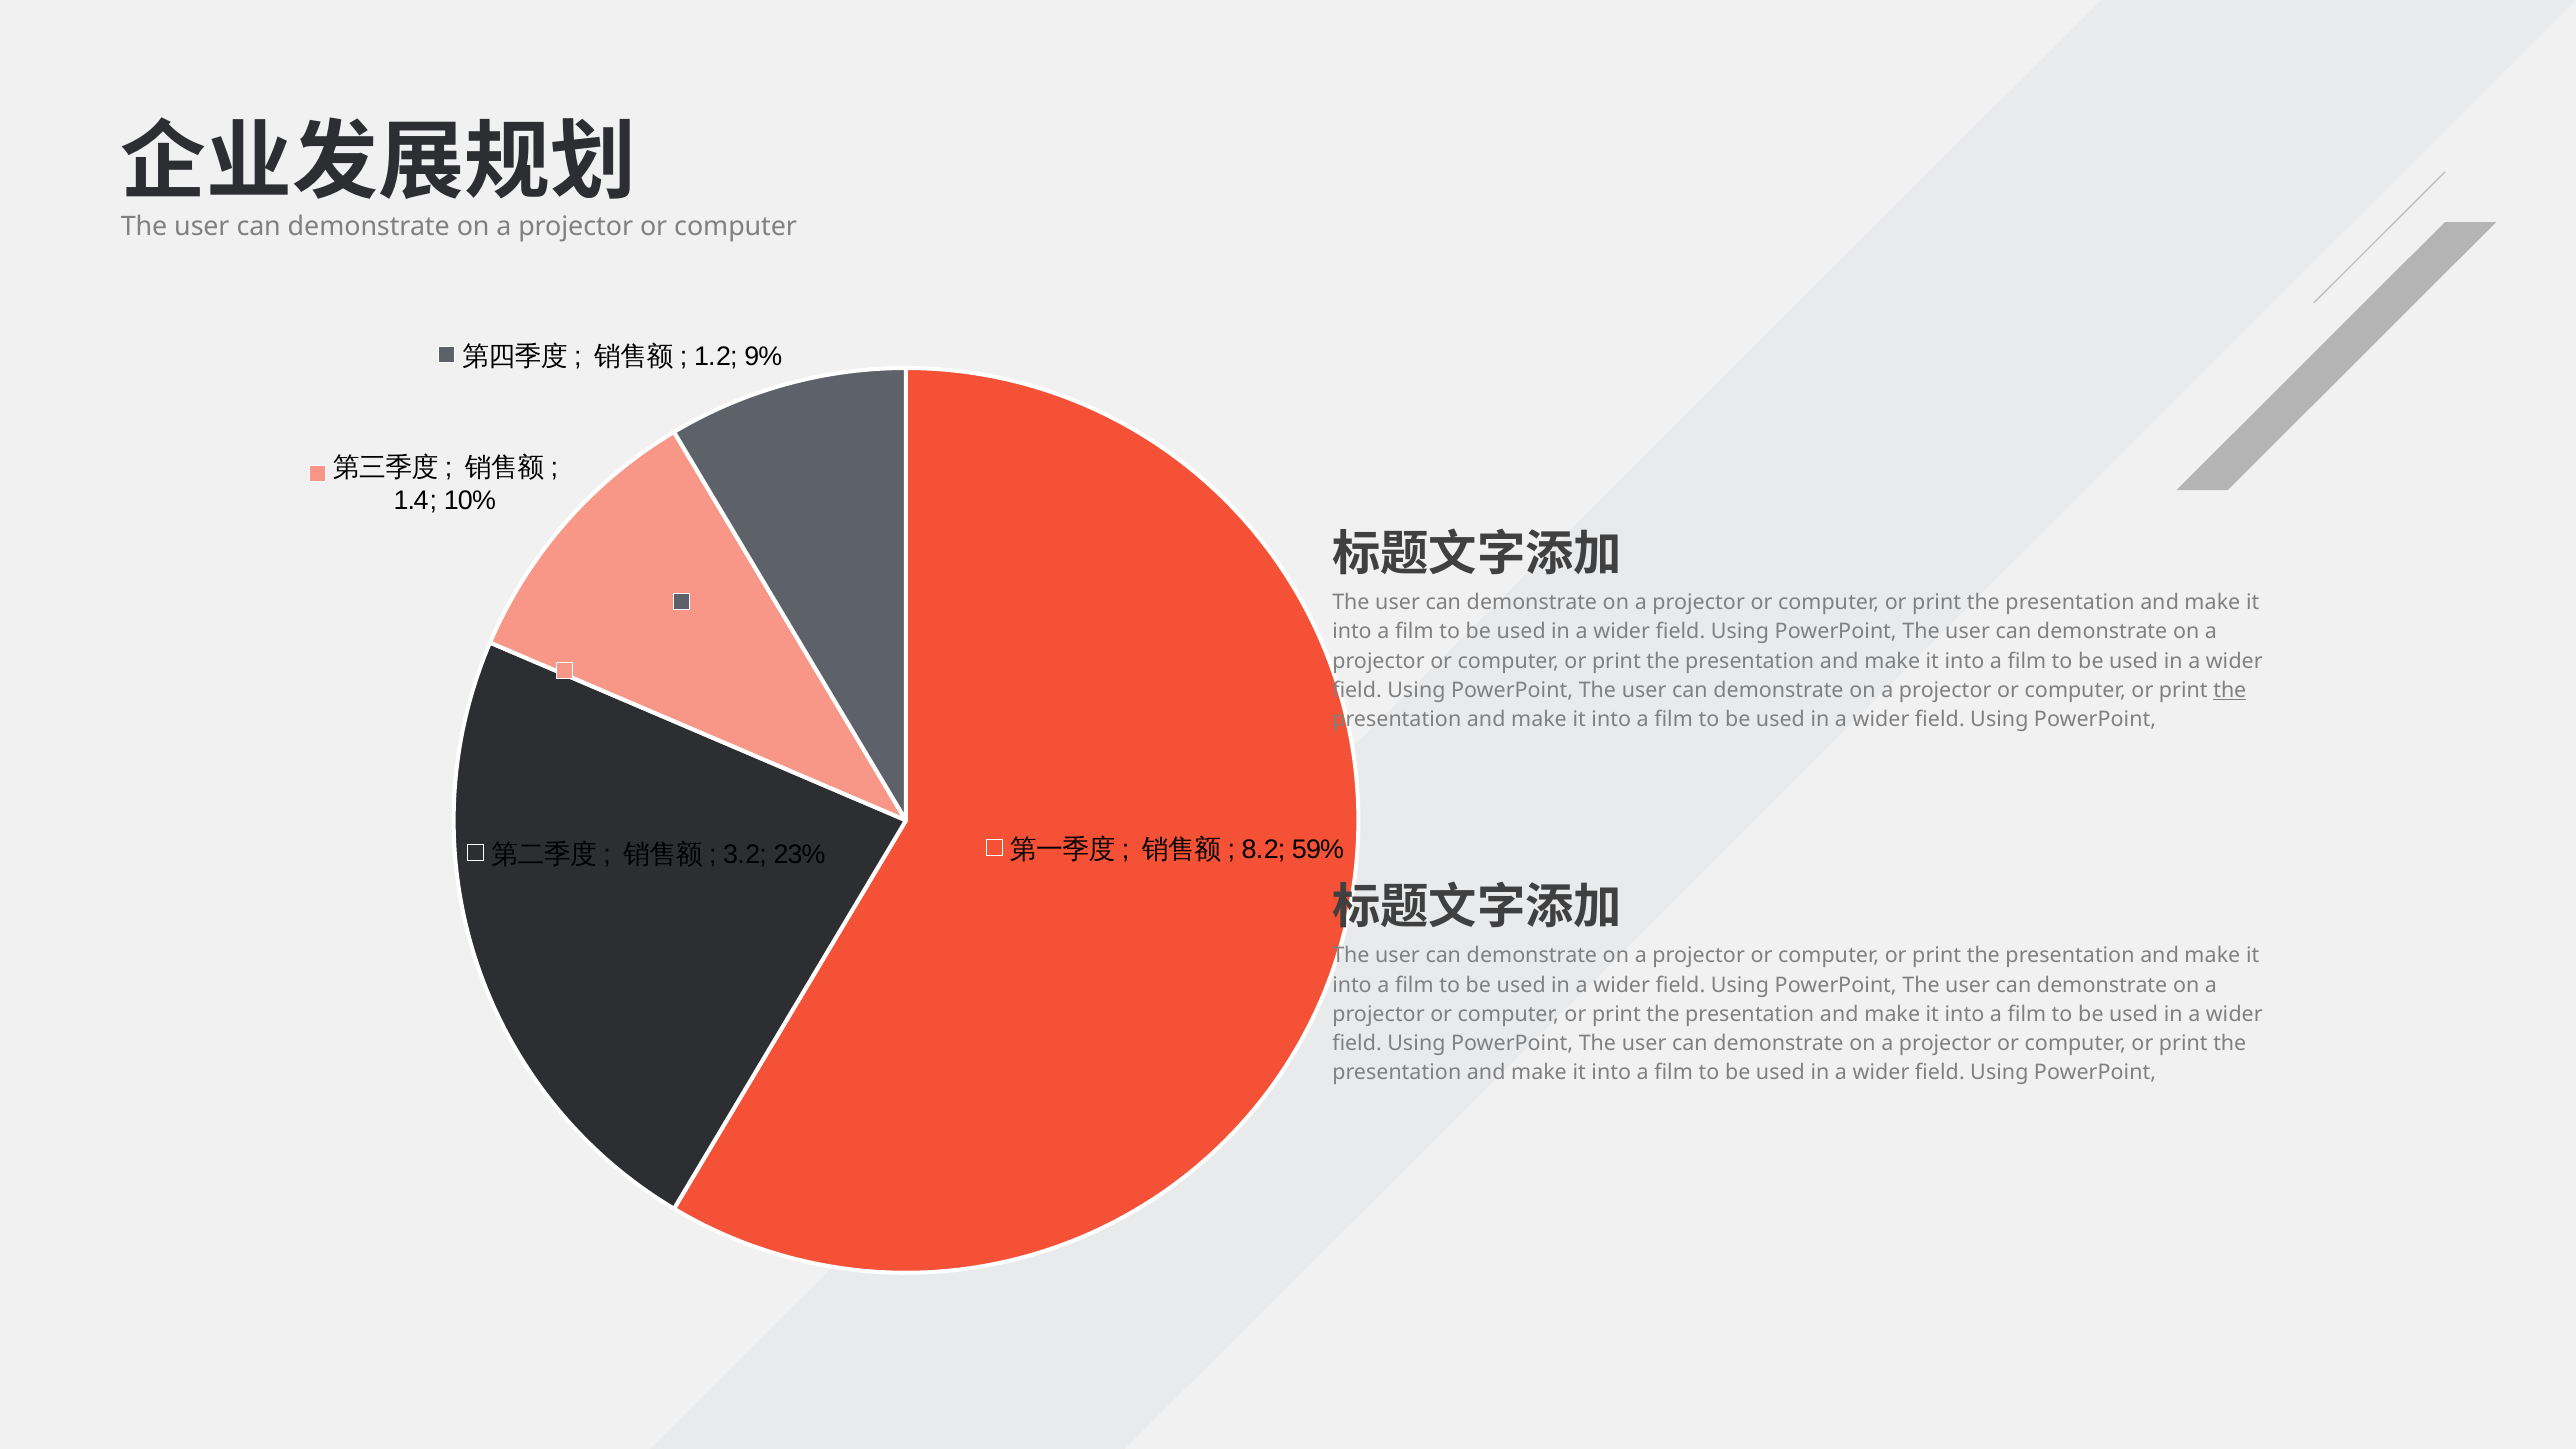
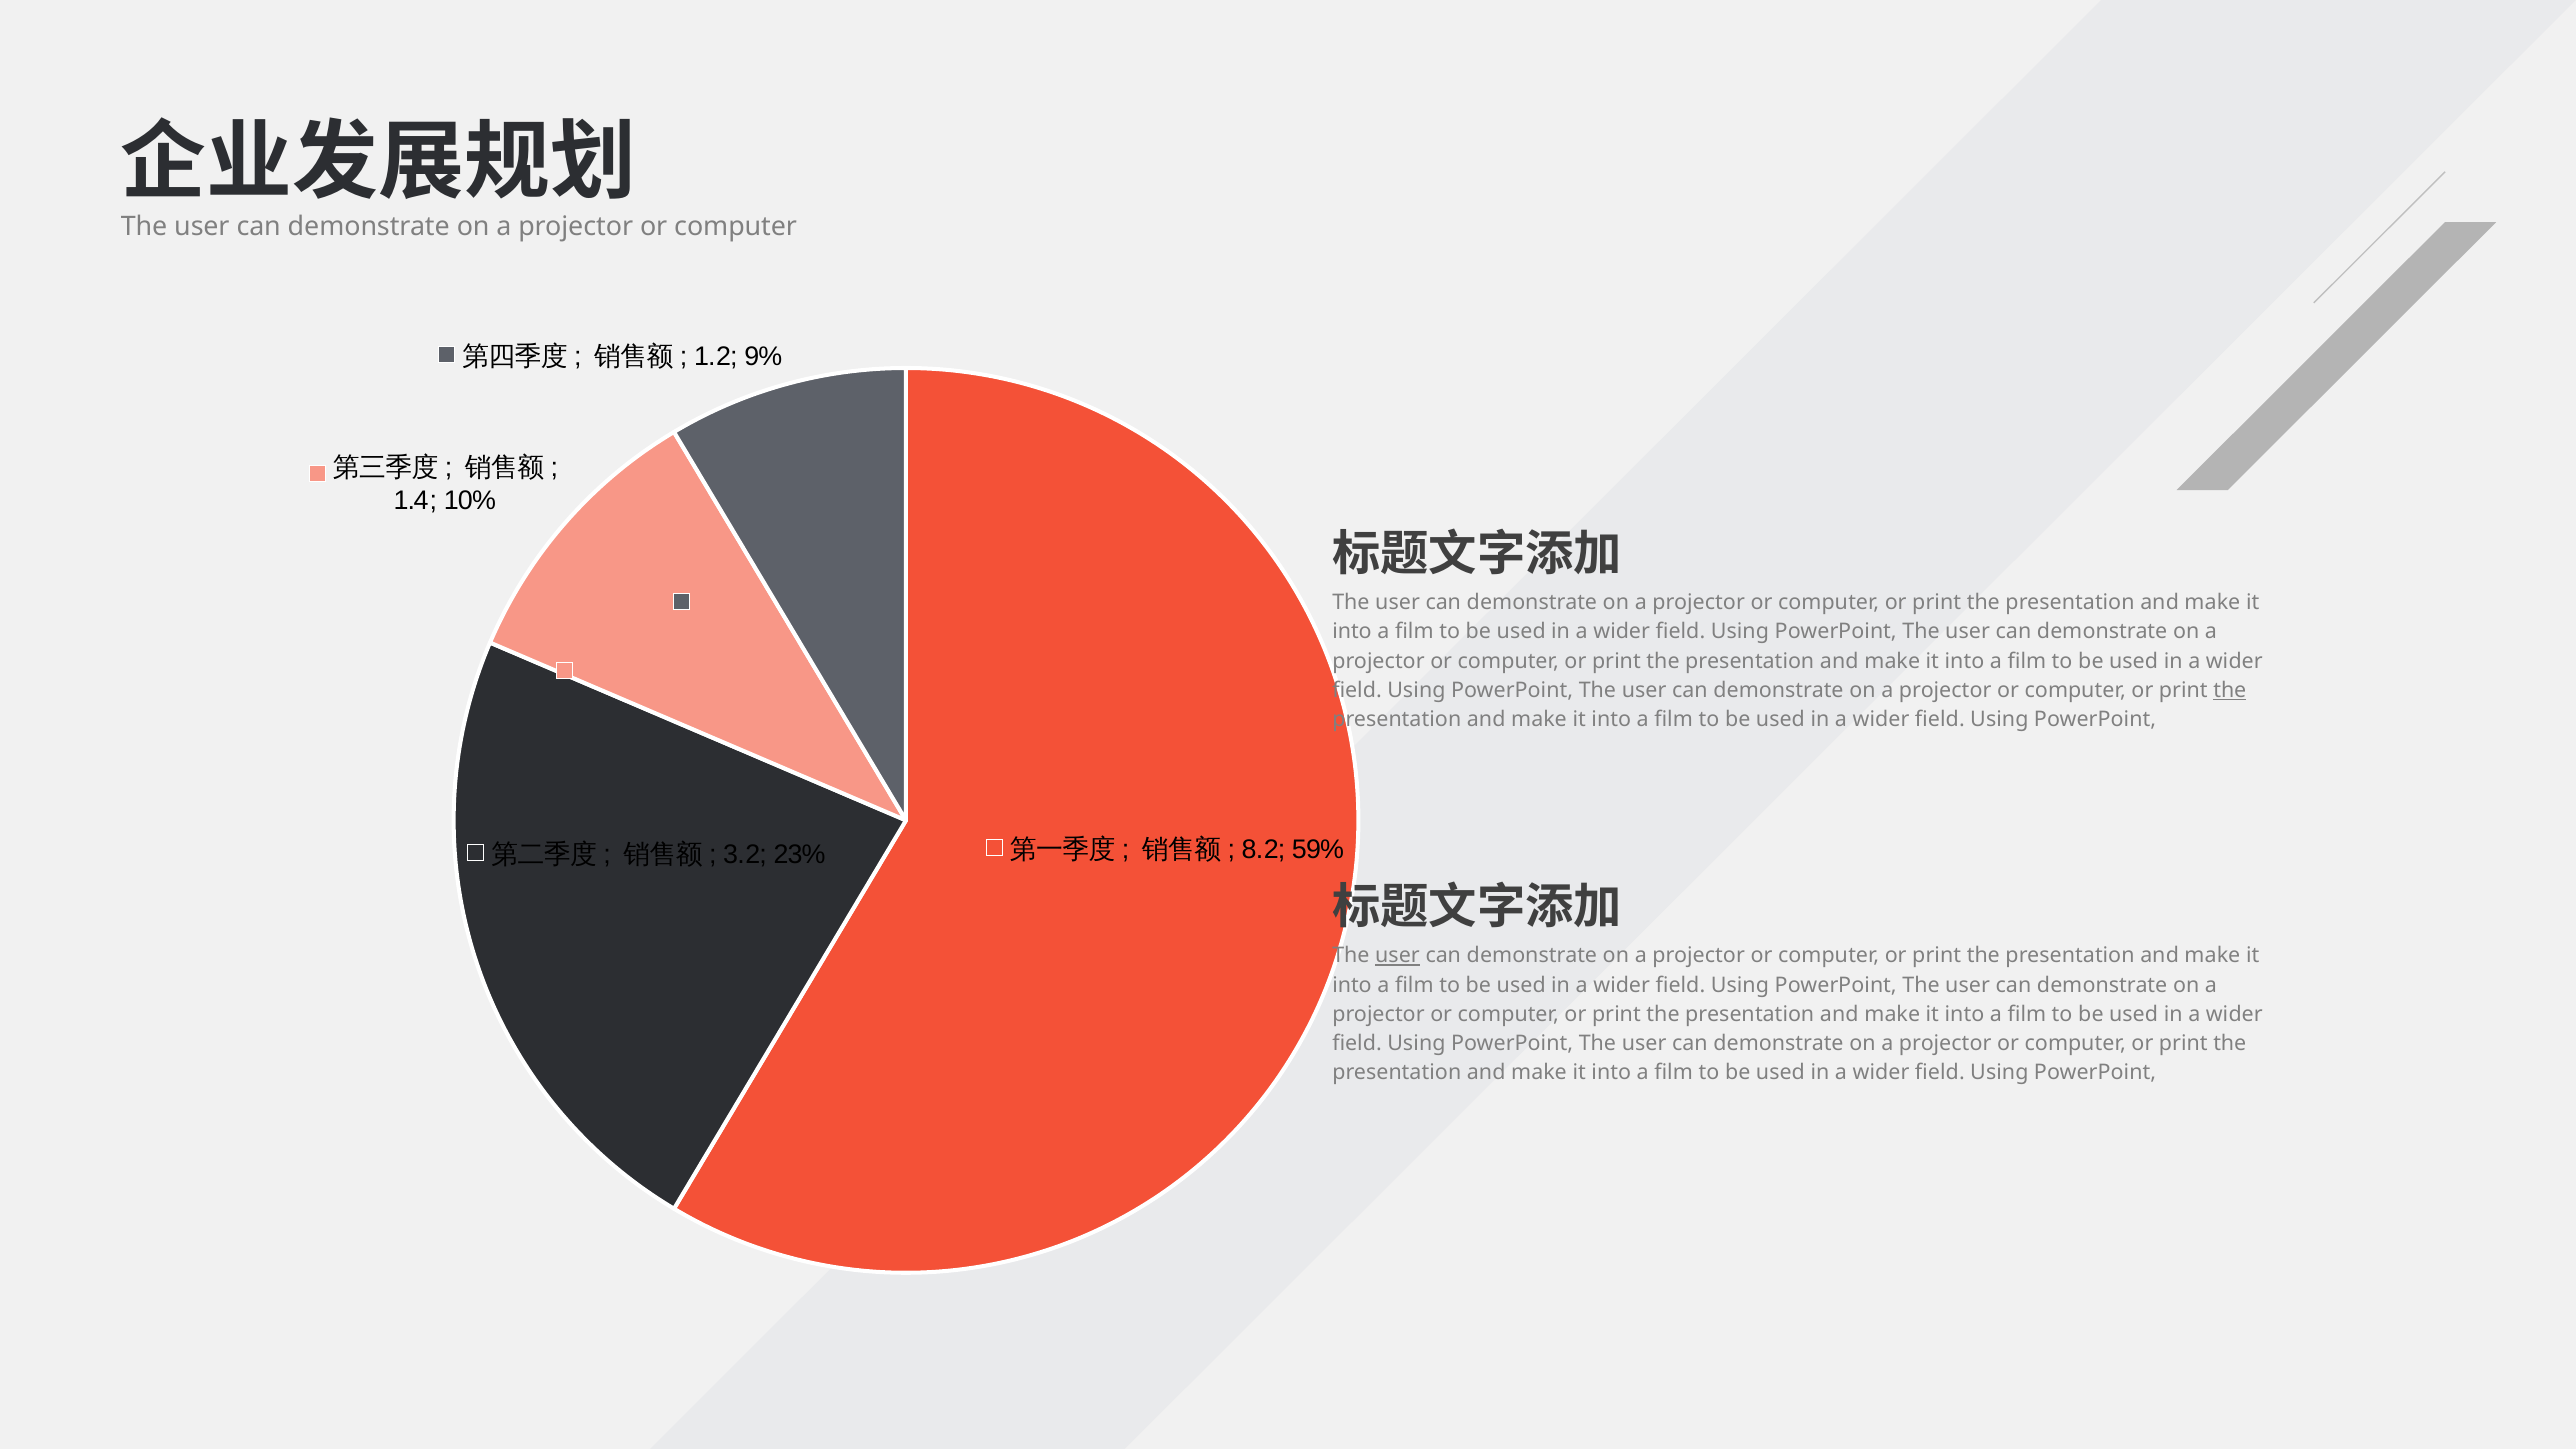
user underline: none -> present (1397, 956)
